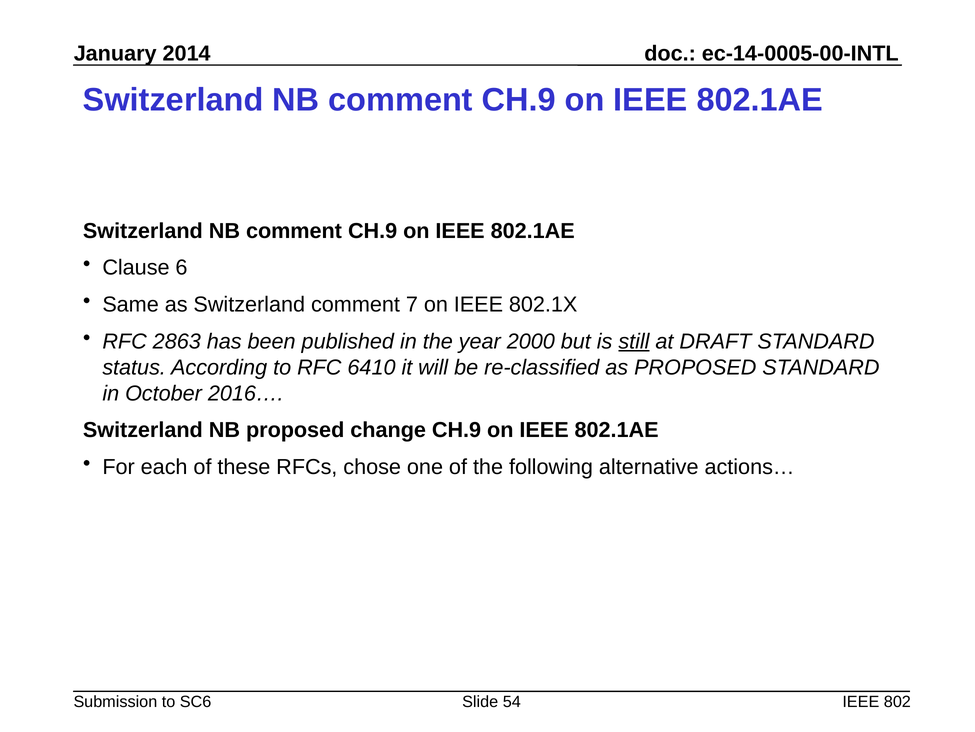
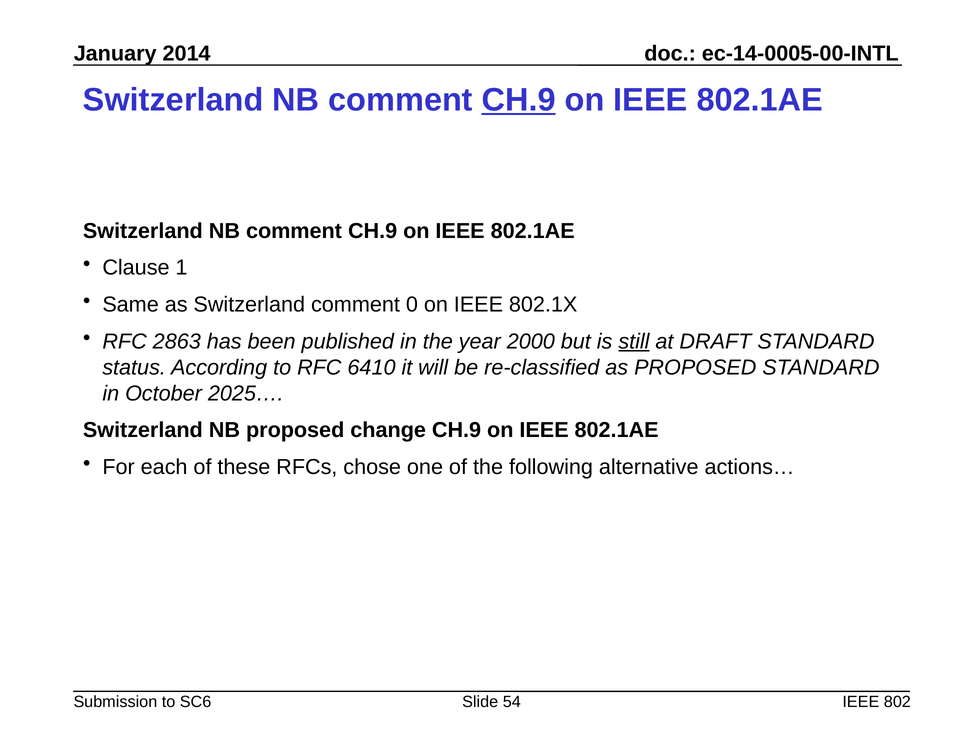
CH.9 underline: none -> present (519, 100)
6: 6 -> 1 (181, 267)
7: 7 -> 0 (412, 304)
2016…: 2016… -> 2025… (246, 393)
